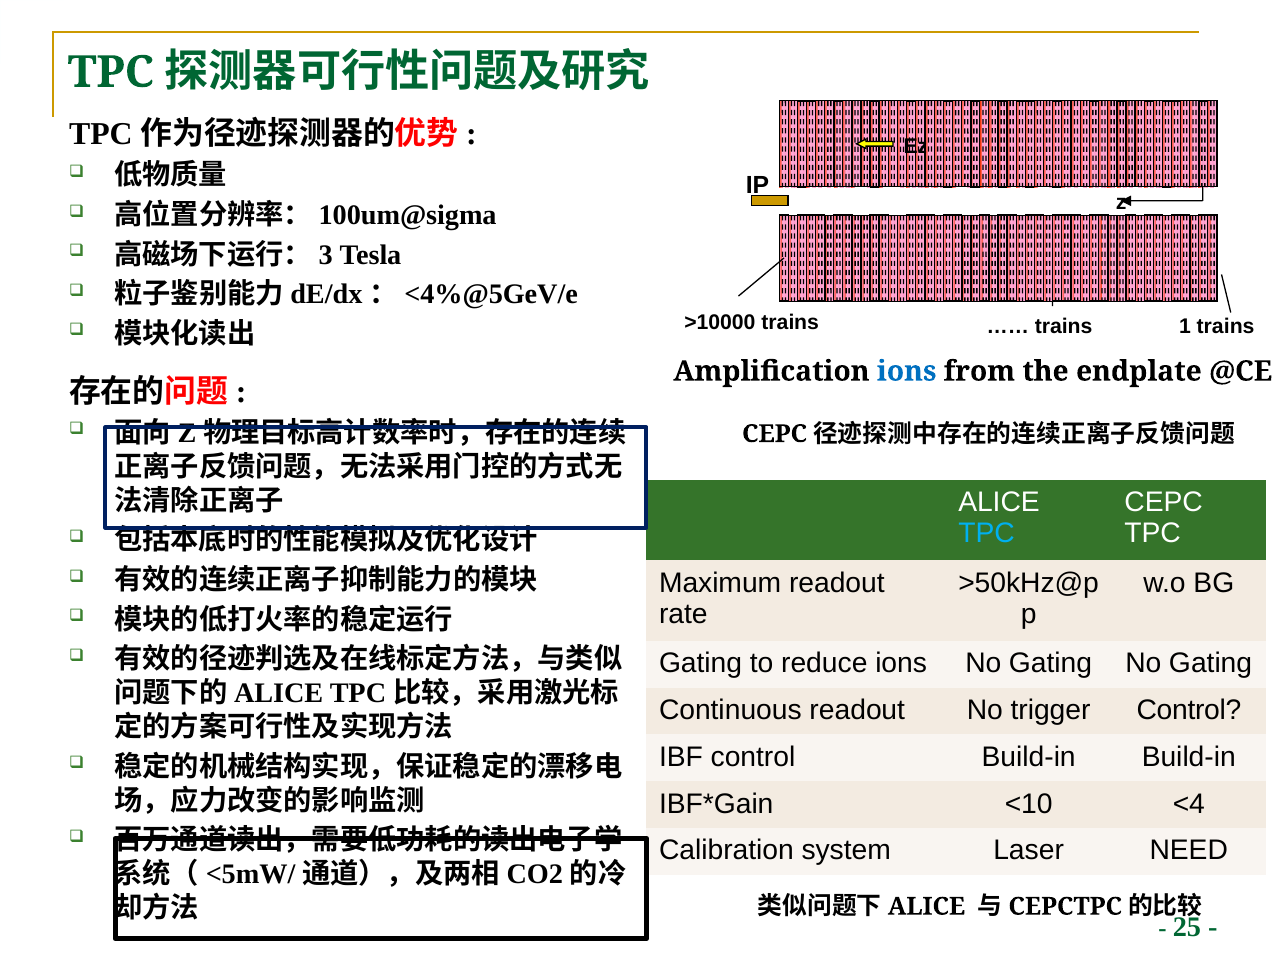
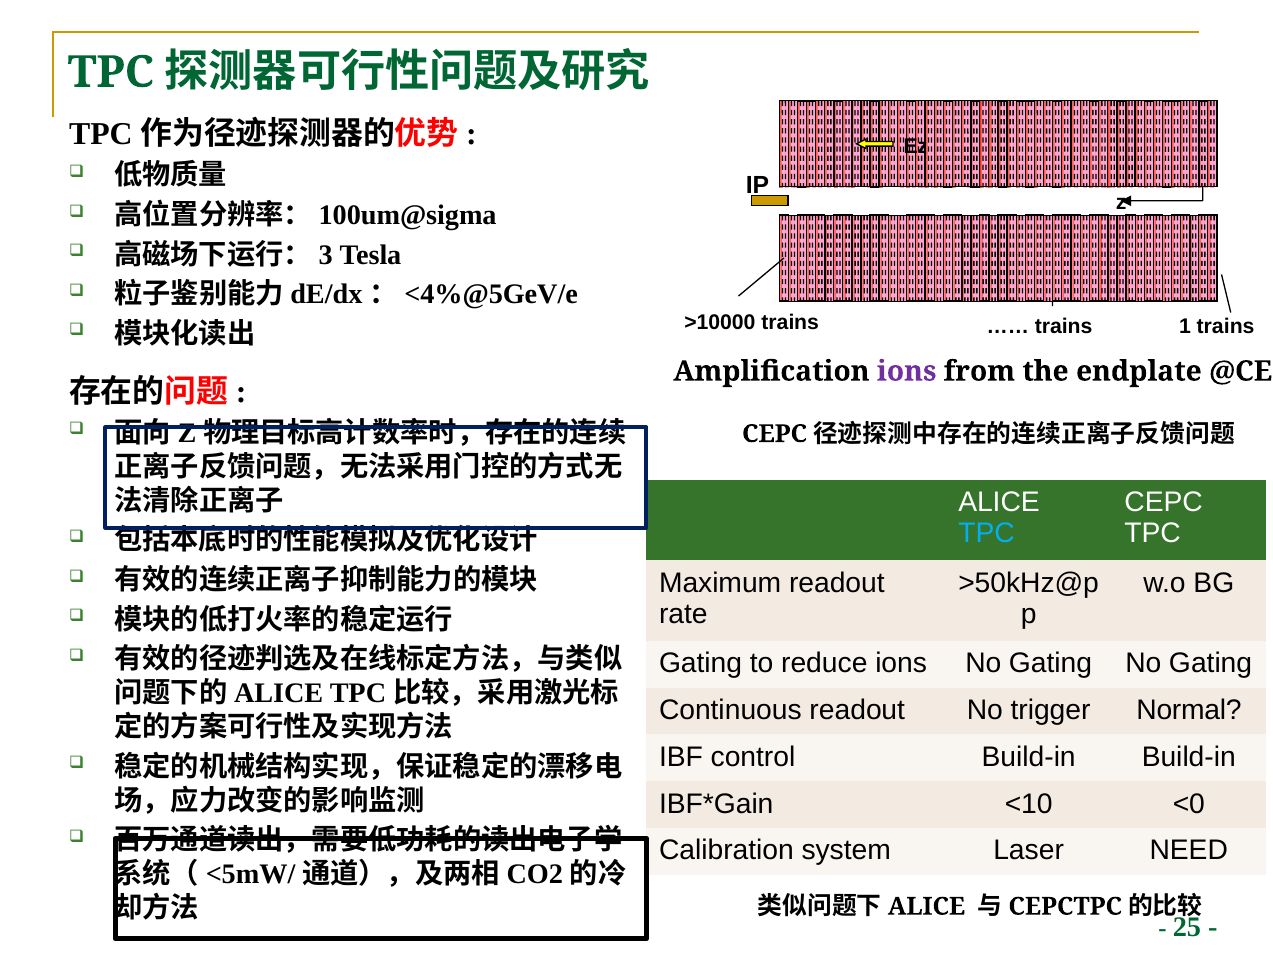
ions colour: blue -> purple (907, 371)
trigger Control: Control -> Normal (1189, 710)
<4: <4 -> <0 (1189, 803)
